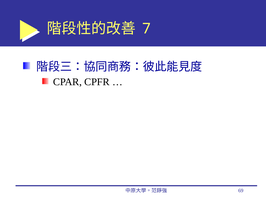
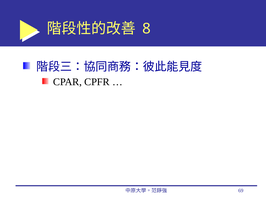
7: 7 -> 8 (147, 29)
